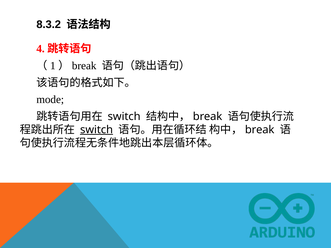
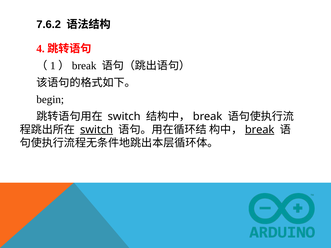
8.3.2: 8.3.2 -> 7.6.2 (49, 24)
mode: mode -> begin (50, 100)
break underline: none -> present (260, 130)
